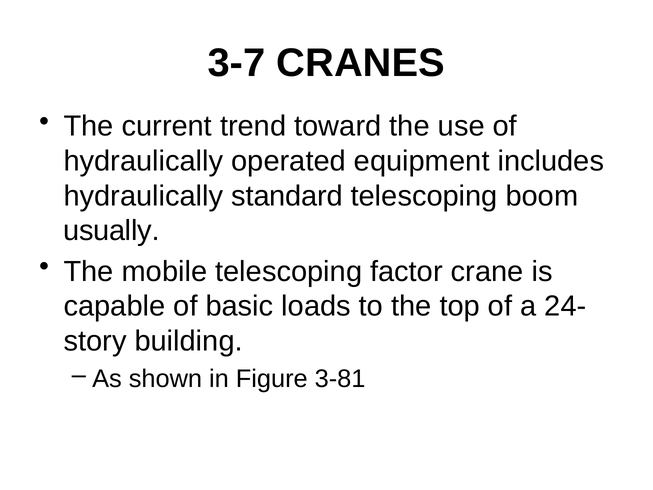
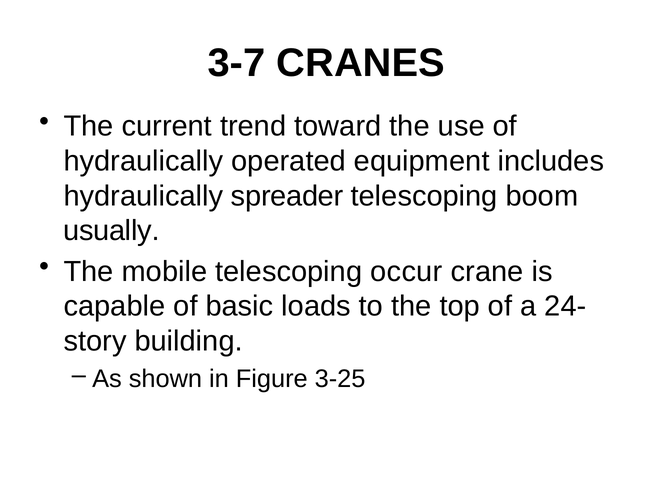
standard: standard -> spreader (287, 196)
factor: factor -> occur (406, 271)
3-81: 3-81 -> 3-25 (340, 379)
